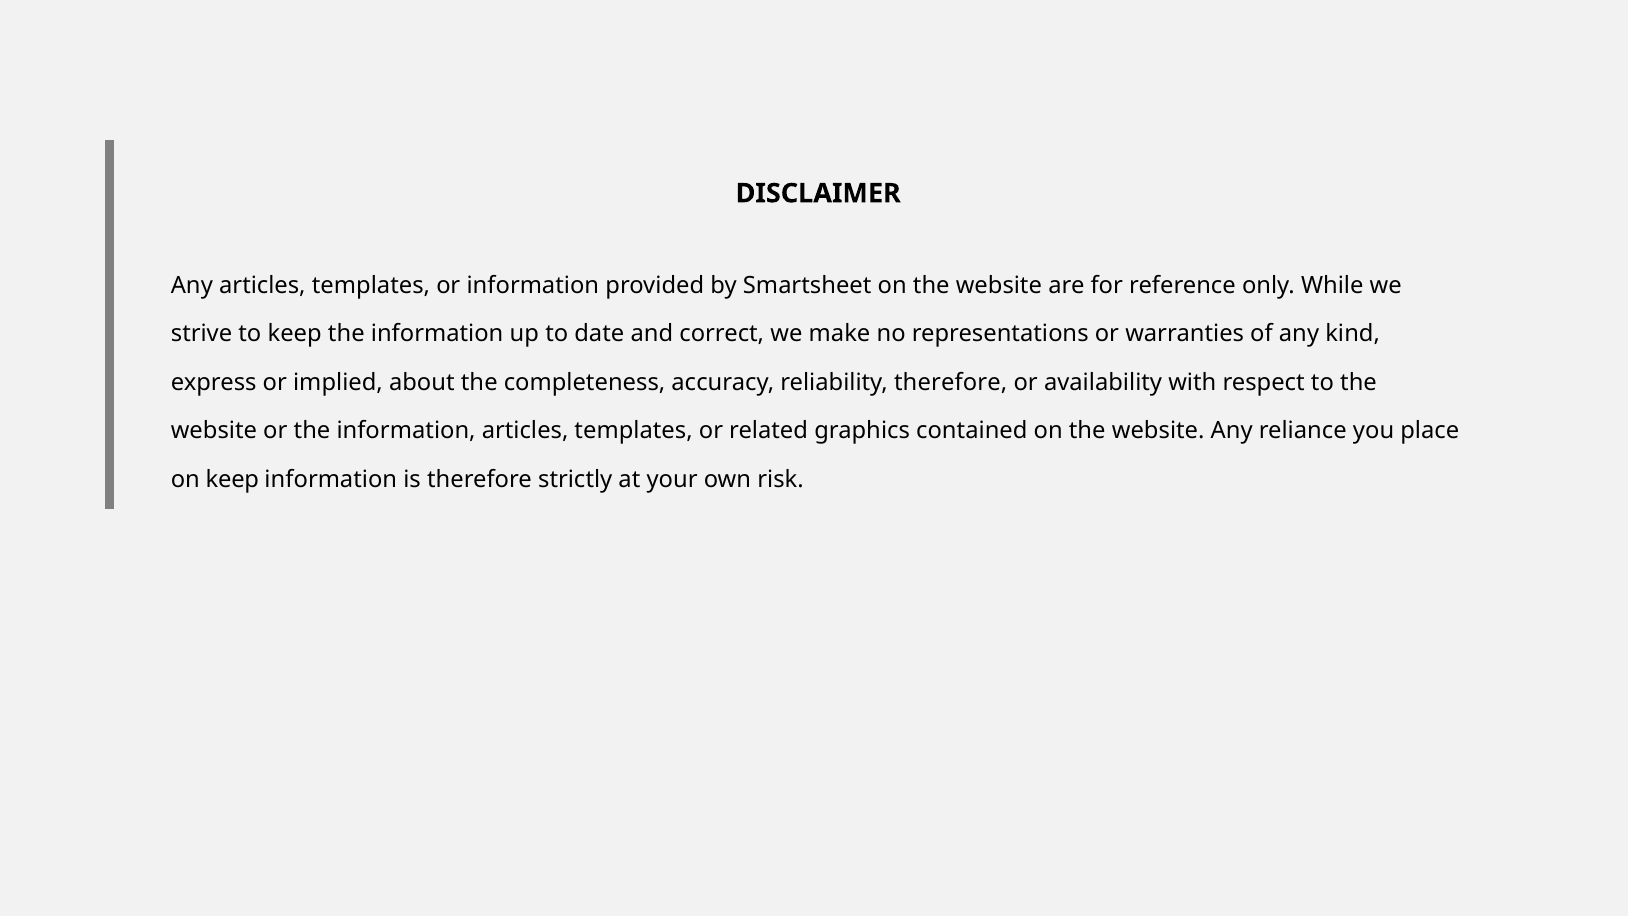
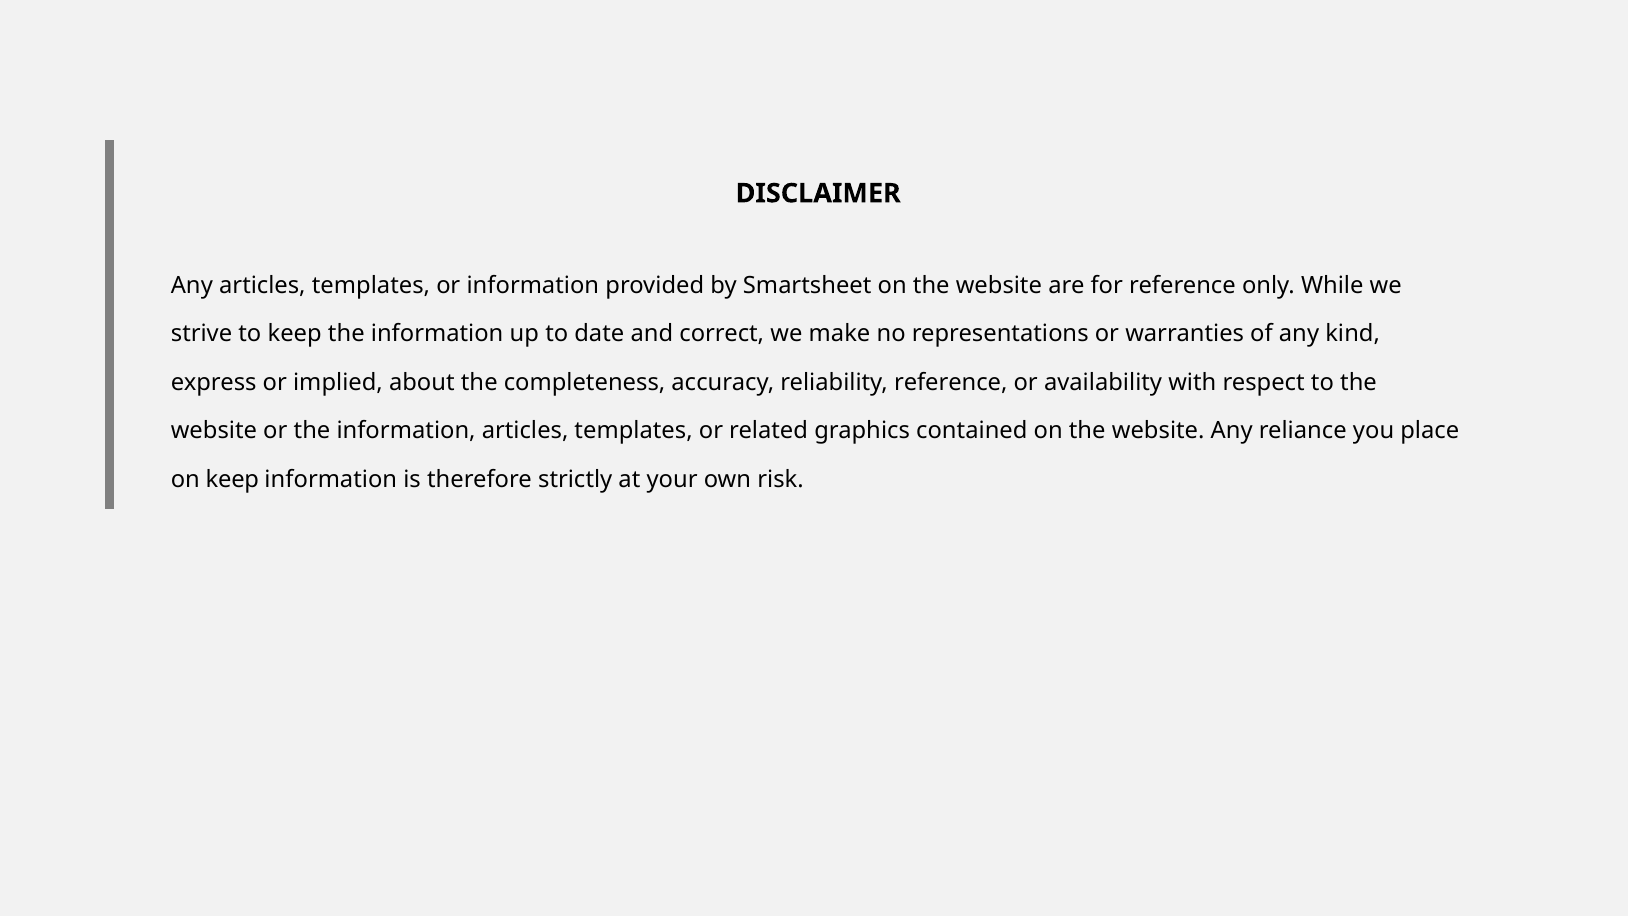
reliability therefore: therefore -> reference (951, 382)
